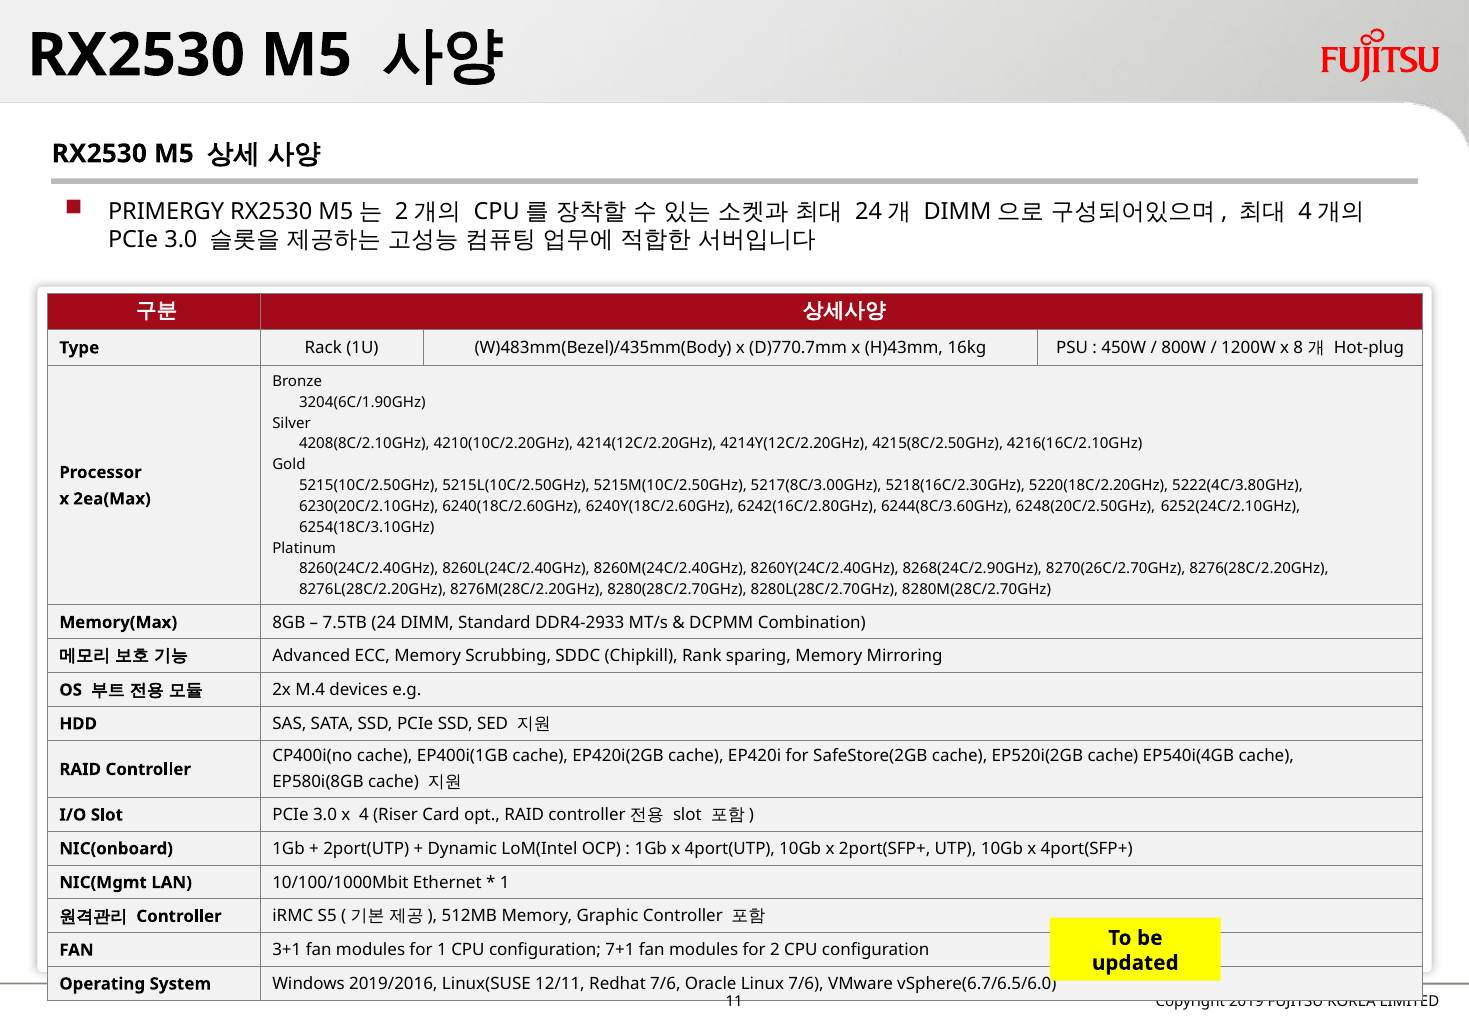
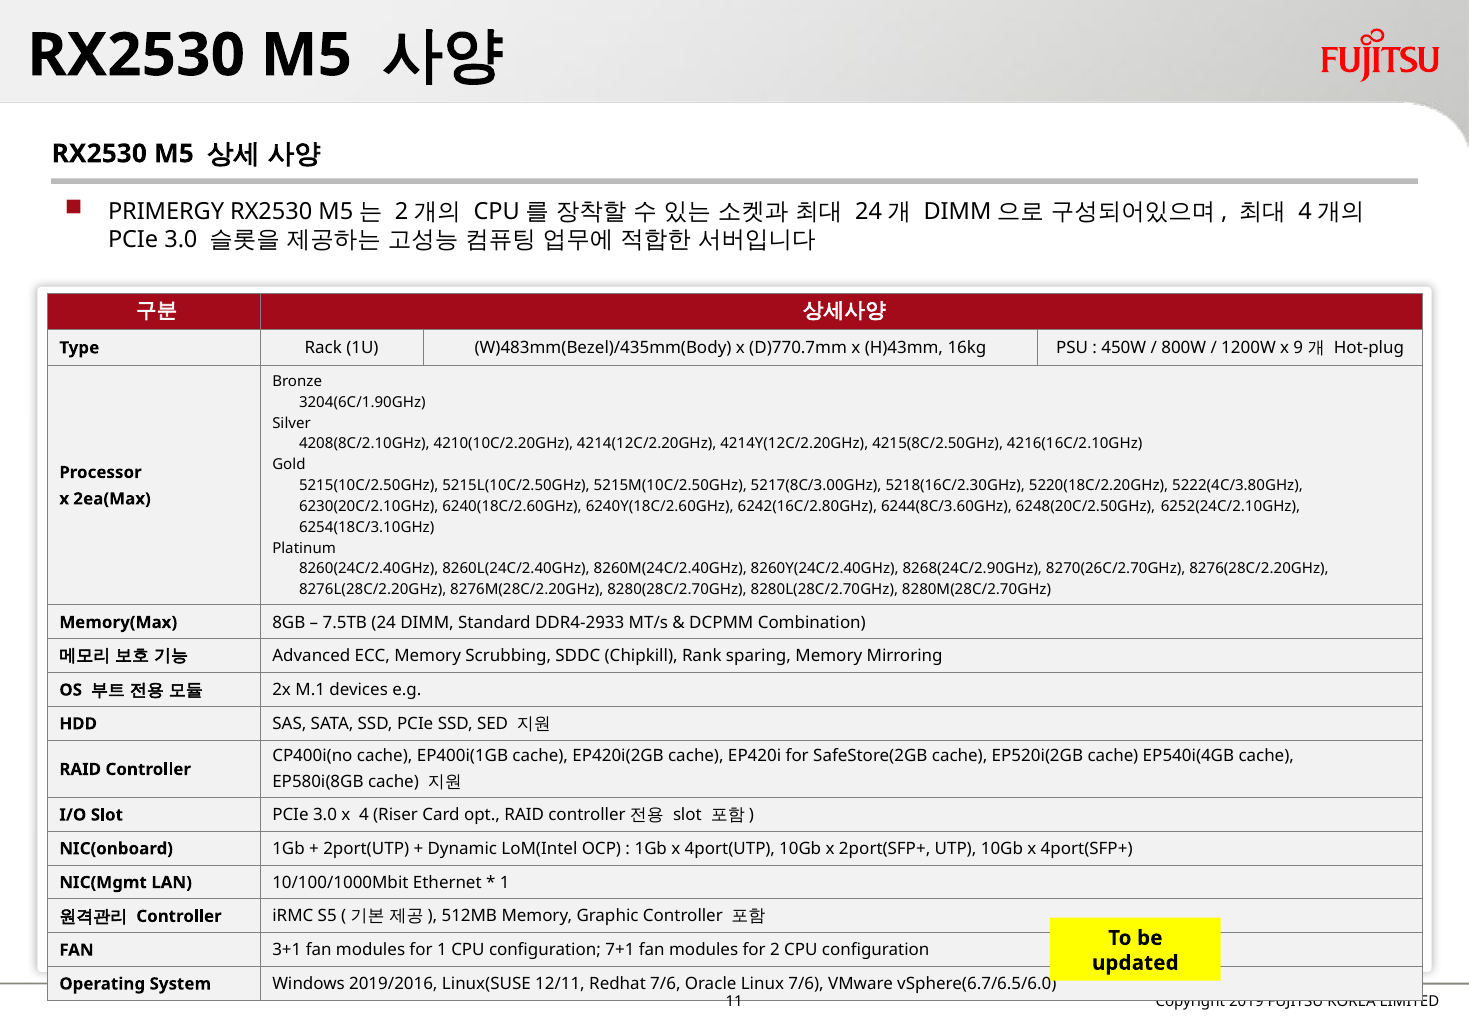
8: 8 -> 9 (1298, 348)
M.4: M.4 -> M.1 (310, 690)
